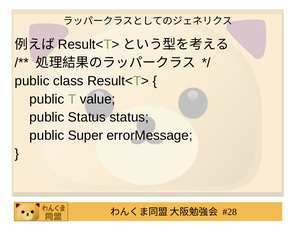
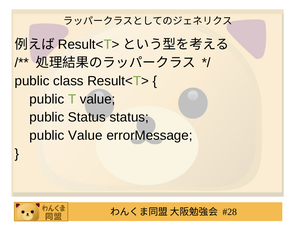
public Super: Super -> Value (85, 136)
